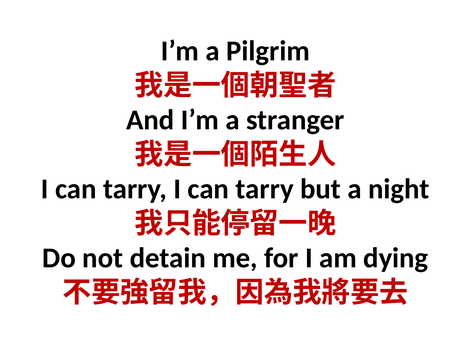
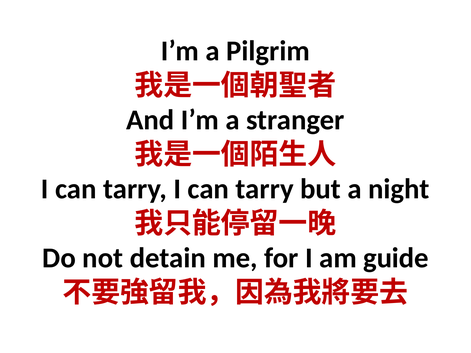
dying: dying -> guide (396, 258)
